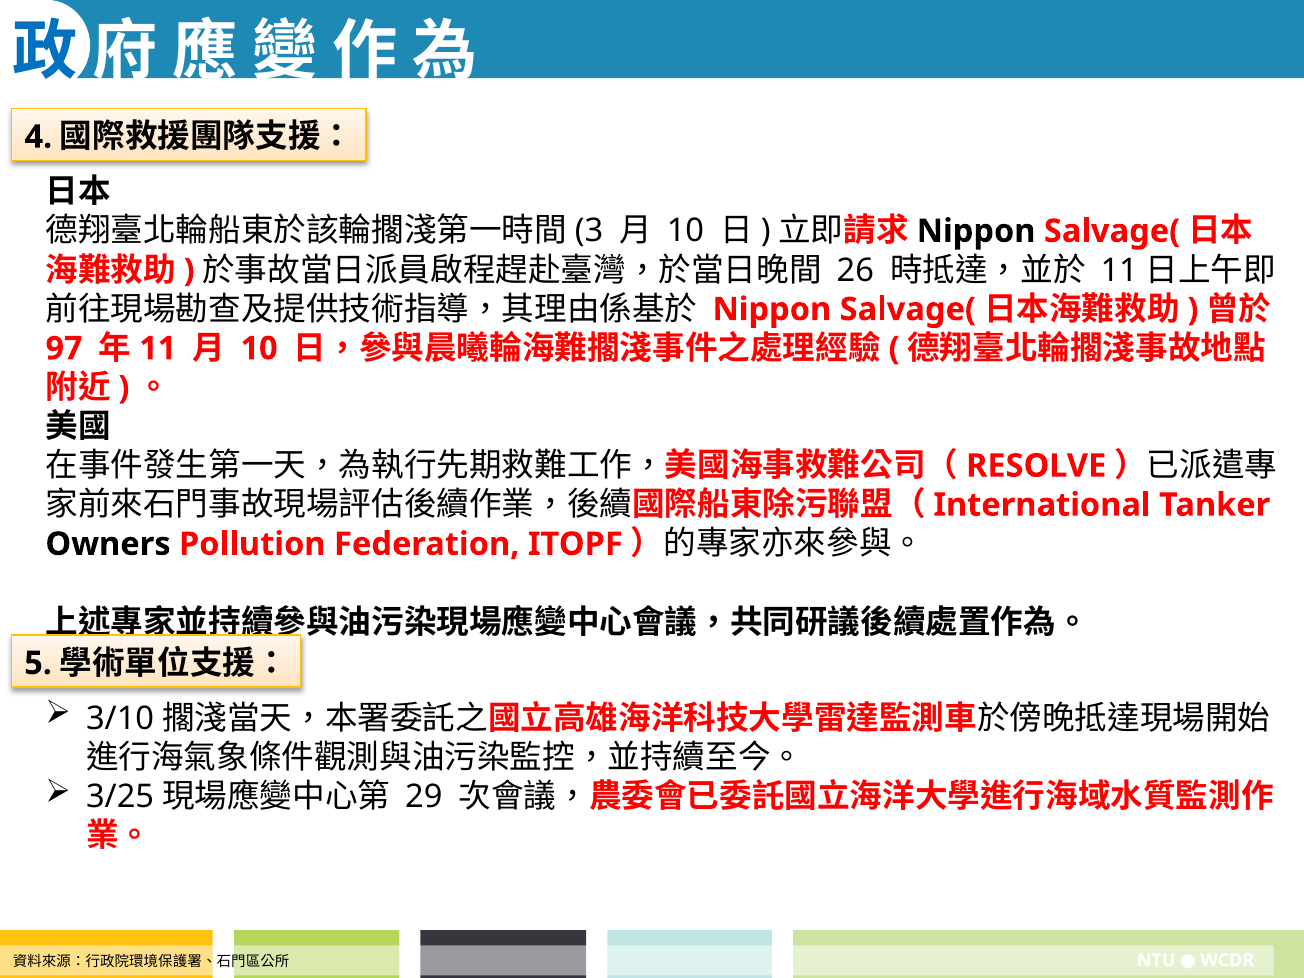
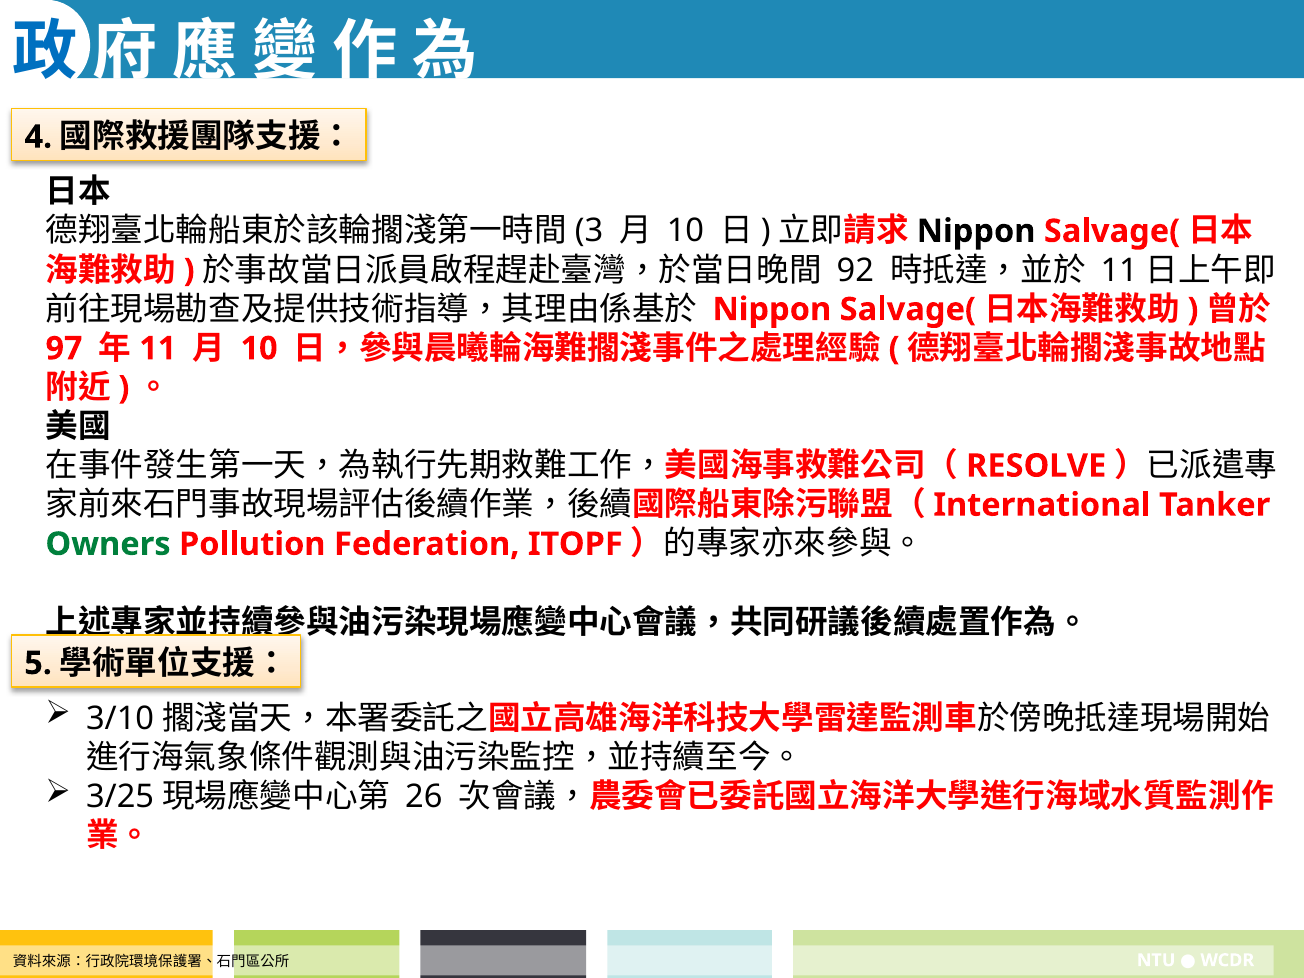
26: 26 -> 92 (855, 270)
Owners colour: black -> green (108, 544)
29: 29 -> 26 (424, 797)
